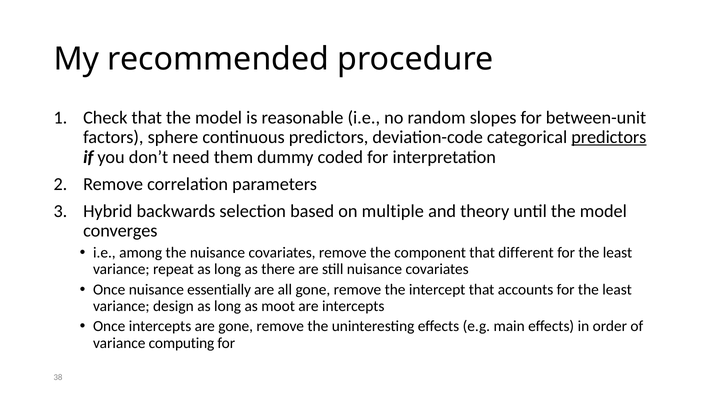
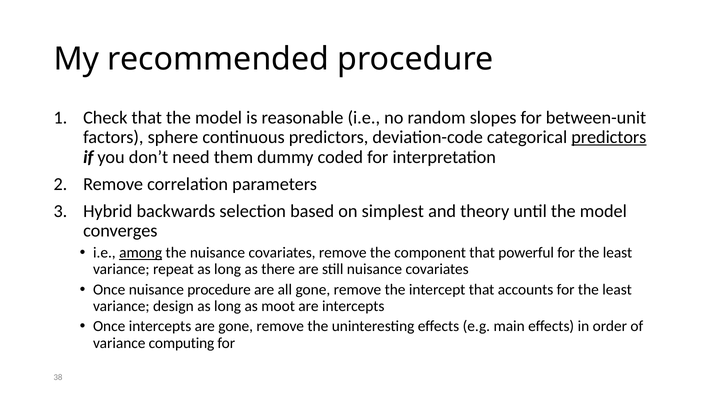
multiple: multiple -> simplest (393, 211)
among underline: none -> present (141, 253)
different: different -> powerful (526, 253)
nuisance essentially: essentially -> procedure (219, 289)
